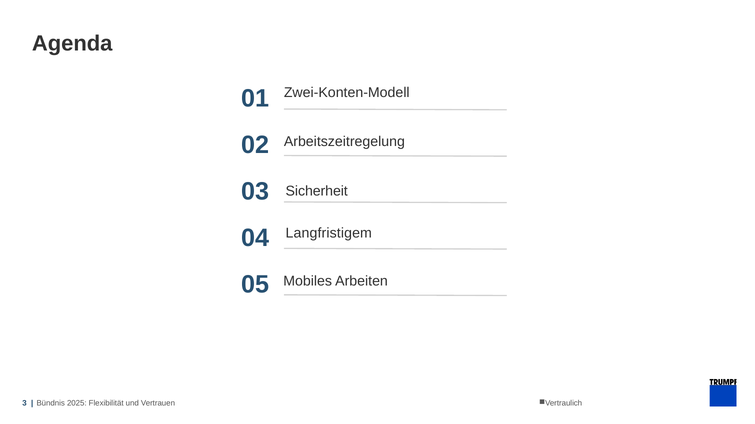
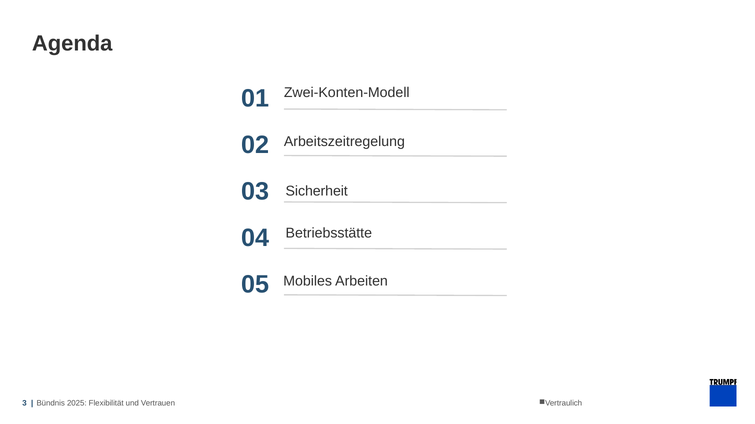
Langfristigem: Langfristigem -> Betriebsstätte (329, 234)
